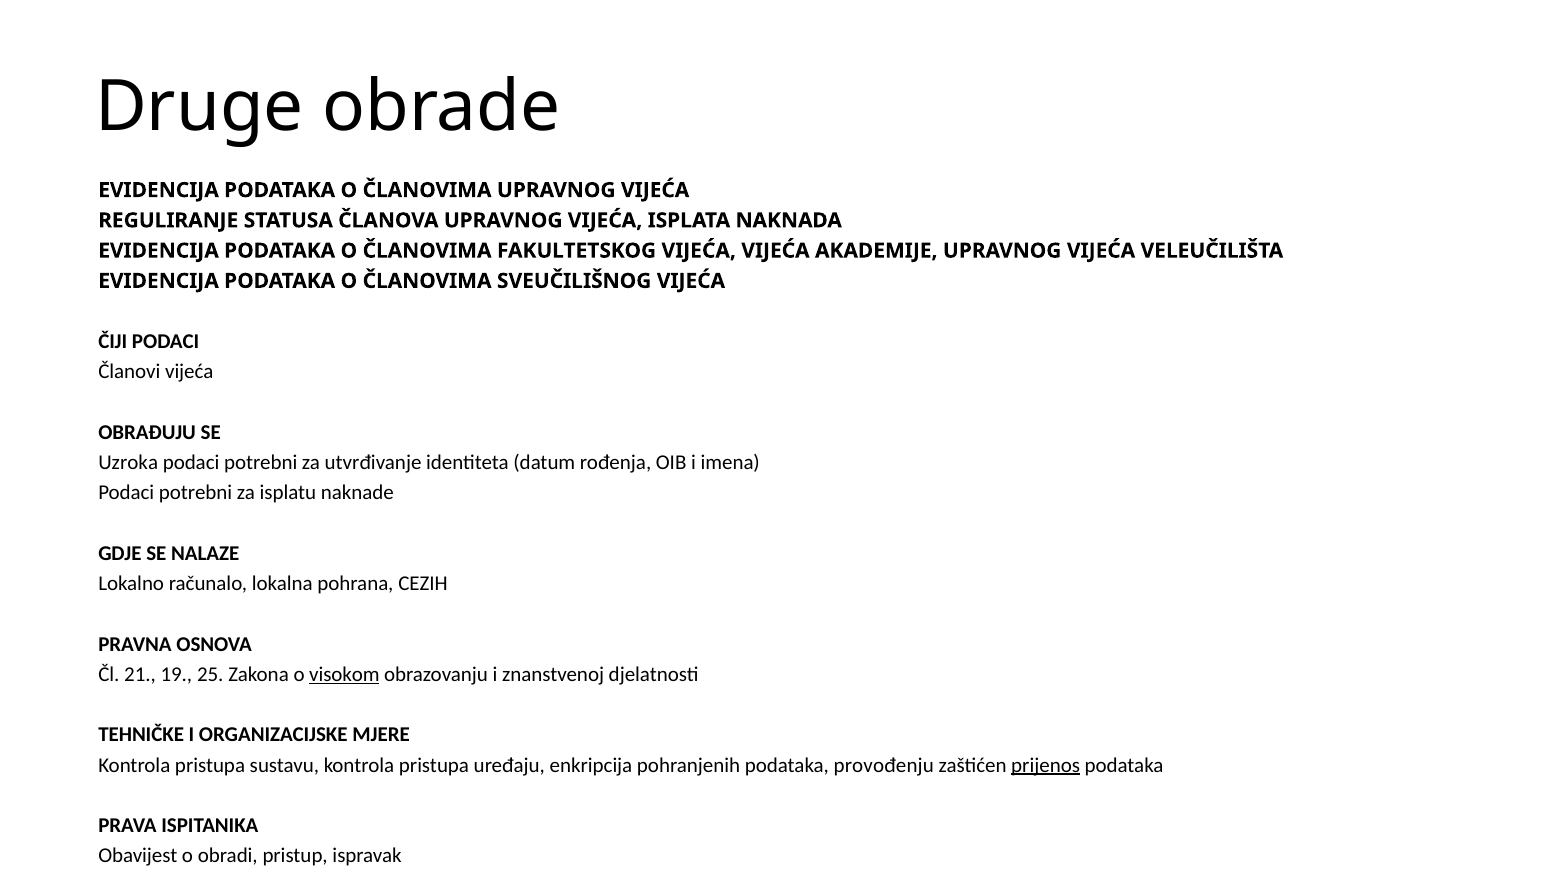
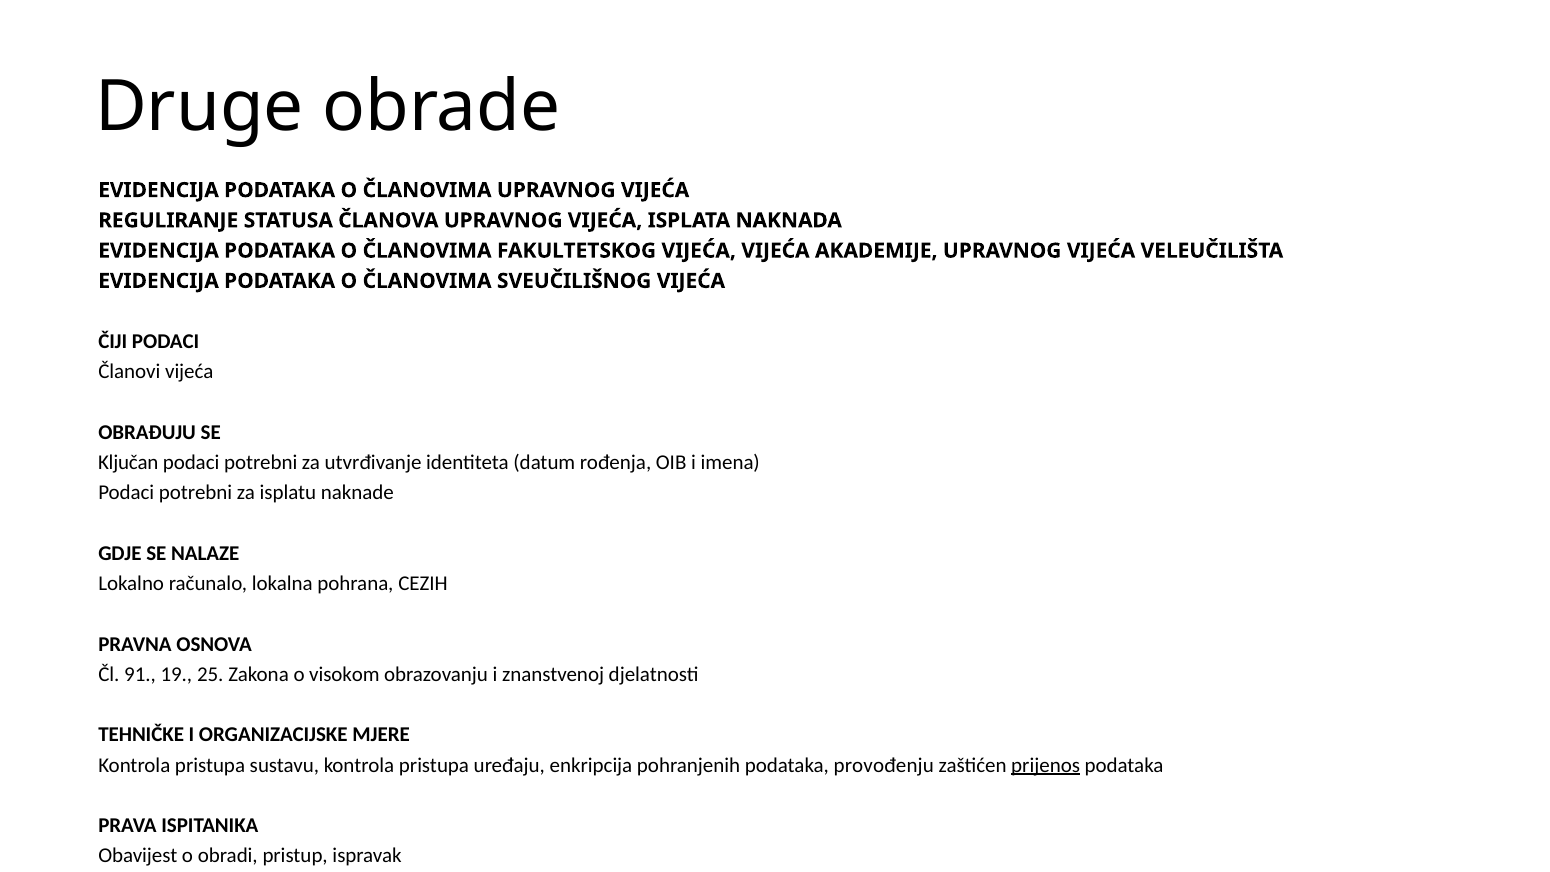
Uzroka: Uzroka -> Ključan (128, 462)
21: 21 -> 91 (140, 674)
visokom underline: present -> none (344, 674)
